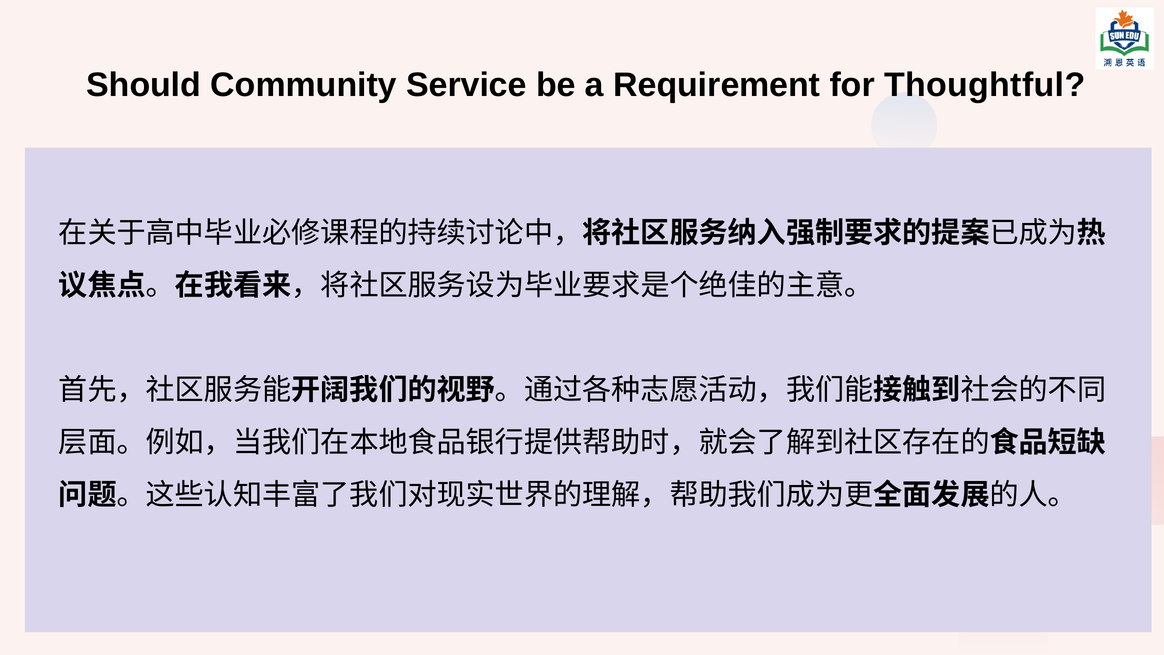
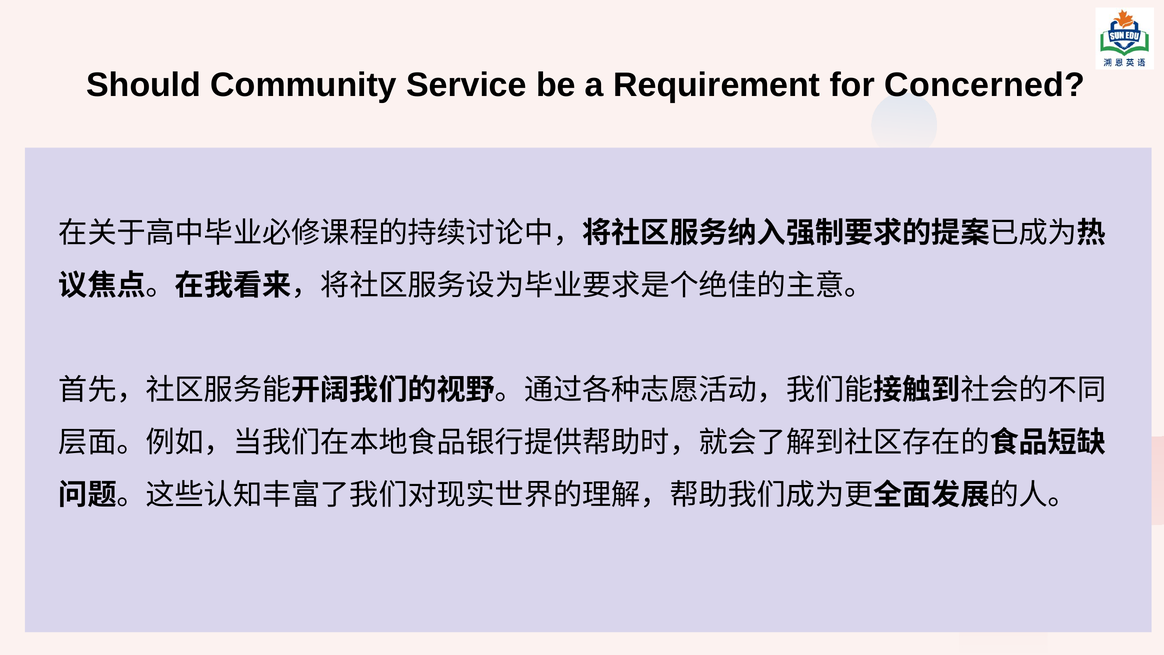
Thoughtful: Thoughtful -> Concerned (985, 85)
